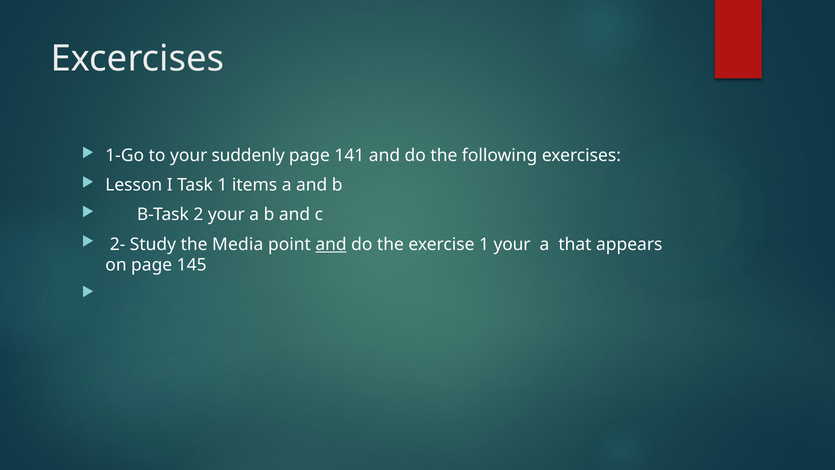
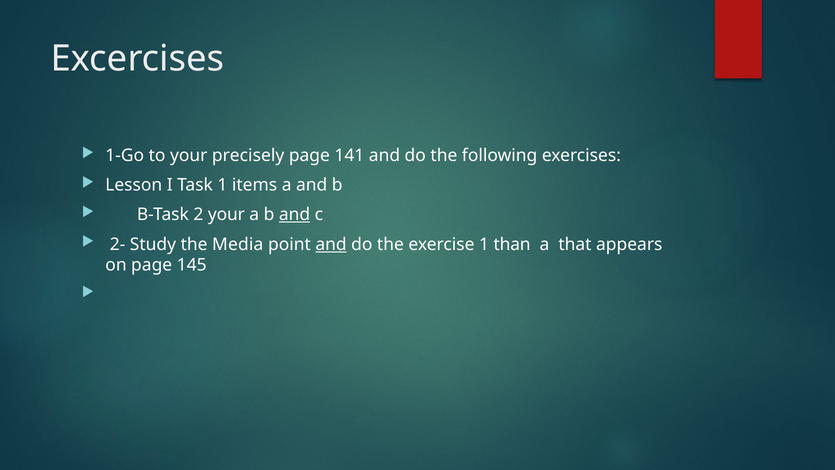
suddenly: suddenly -> precisely (248, 155)
and underline: none -> present (295, 215)
1 your: your -> than (512, 244)
